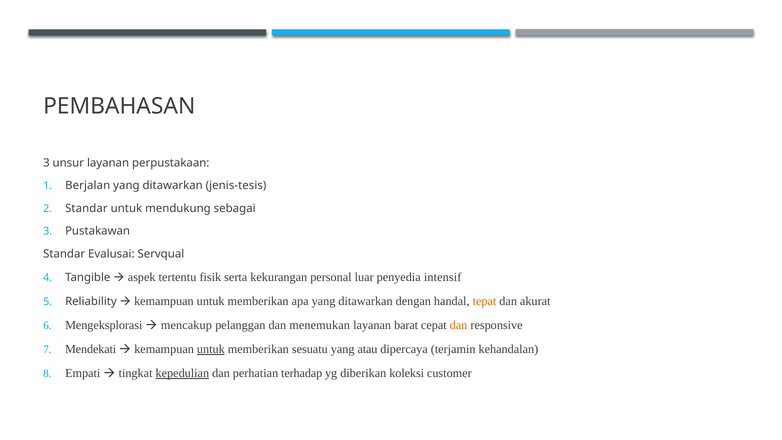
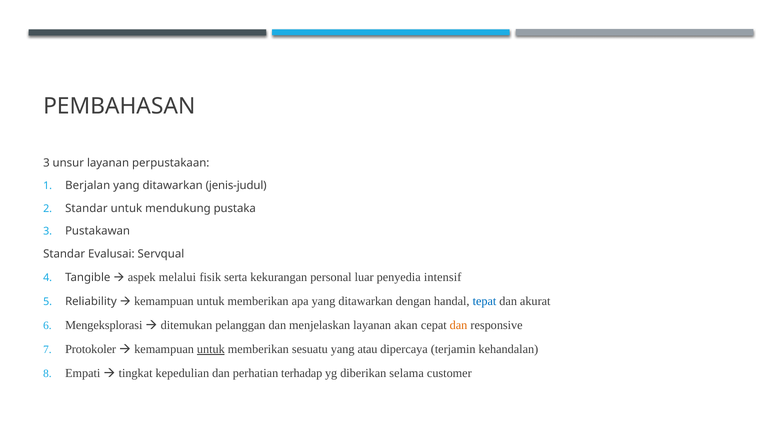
jenis-tesis: jenis-tesis -> jenis-judul (236, 186)
sebagai: sebagai -> pustaka (235, 208)
tertentu: tertentu -> melalui (177, 277)
tepat colour: orange -> blue (484, 301)
mencakup: mencakup -> ditemukan (186, 325)
menemukan: menemukan -> menjelaskan (320, 325)
barat: barat -> akan (406, 325)
Mendekati: Mendekati -> Protokoler (91, 349)
kepedulian underline: present -> none (182, 373)
koleksi: koleksi -> selama (407, 373)
